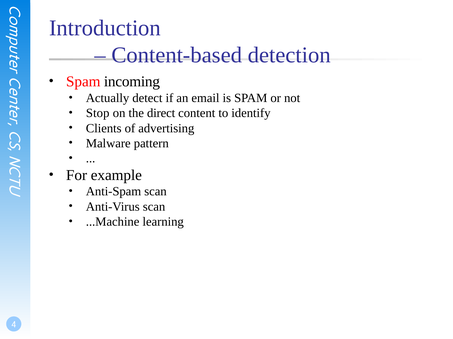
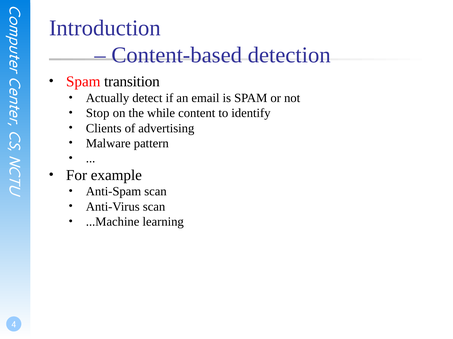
incoming: incoming -> transition (132, 82)
direct: direct -> while (161, 113)
